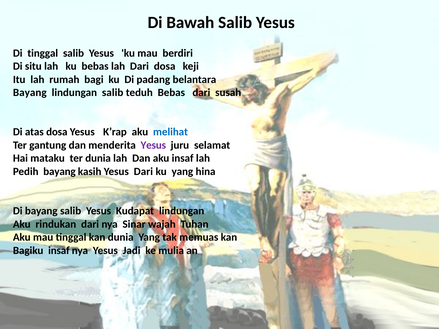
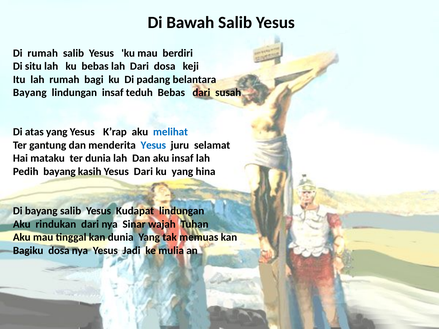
Di tinggal: tinggal -> rumah (43, 53)
lindungan salib: salib -> insaf (113, 93)
atas dosa: dosa -> yang (57, 132)
Yesus colour: purple -> blue (153, 145)
Bagiku insaf: insaf -> dosa (59, 251)
